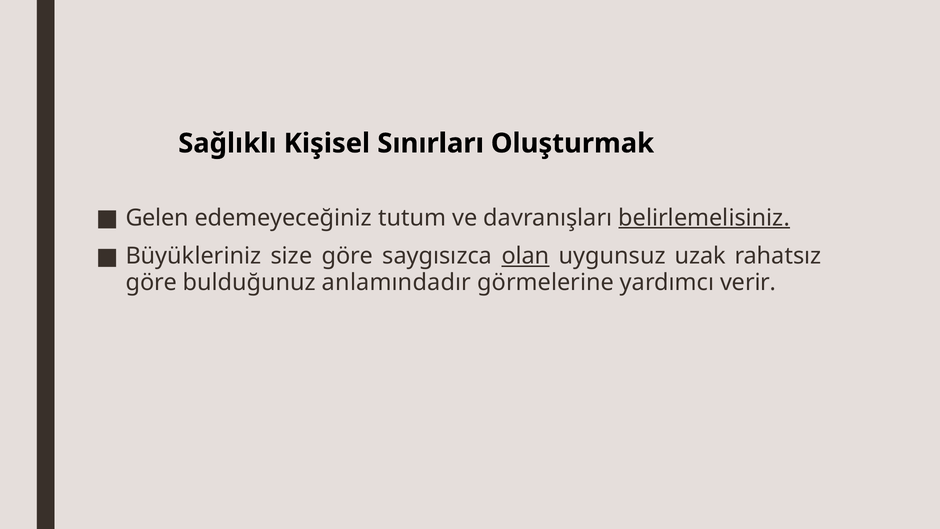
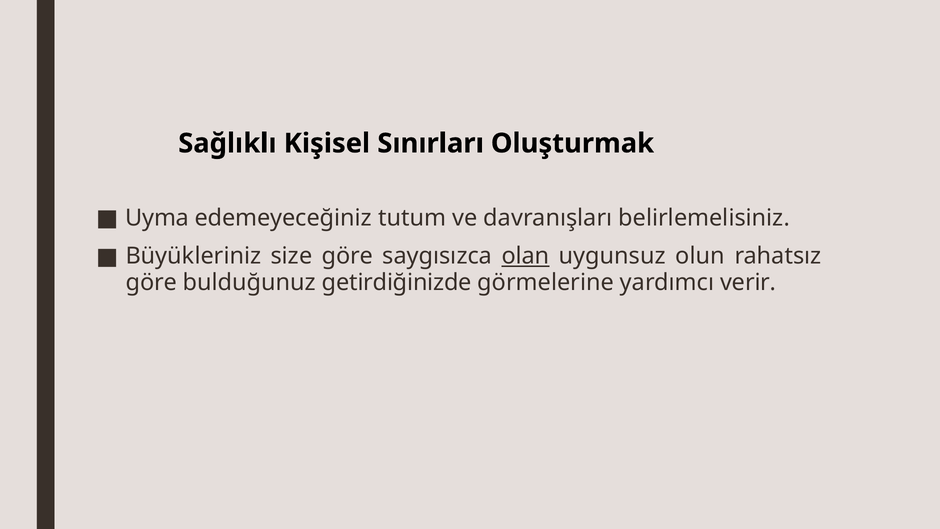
Gelen: Gelen -> Uyma (157, 218)
belirlemelisiniz underline: present -> none (704, 218)
uzak: uzak -> olun (700, 256)
anlamındadır: anlamındadır -> getirdiğinizde (397, 282)
